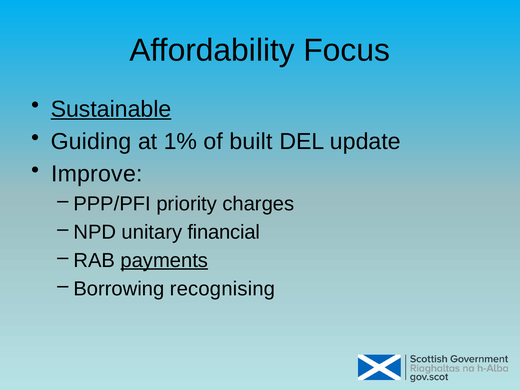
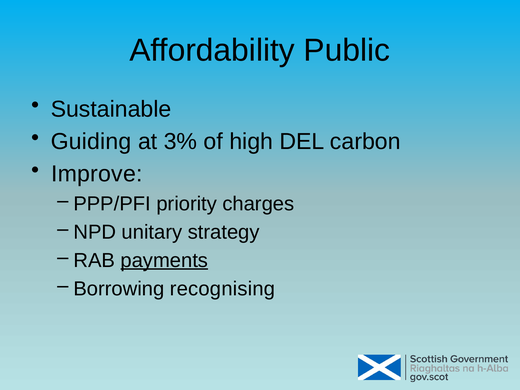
Focus: Focus -> Public (347, 50)
Sustainable underline: present -> none (111, 109)
1%: 1% -> 3% (180, 141)
built: built -> high (251, 141)
update: update -> carbon (365, 141)
financial: financial -> strategy (224, 232)
